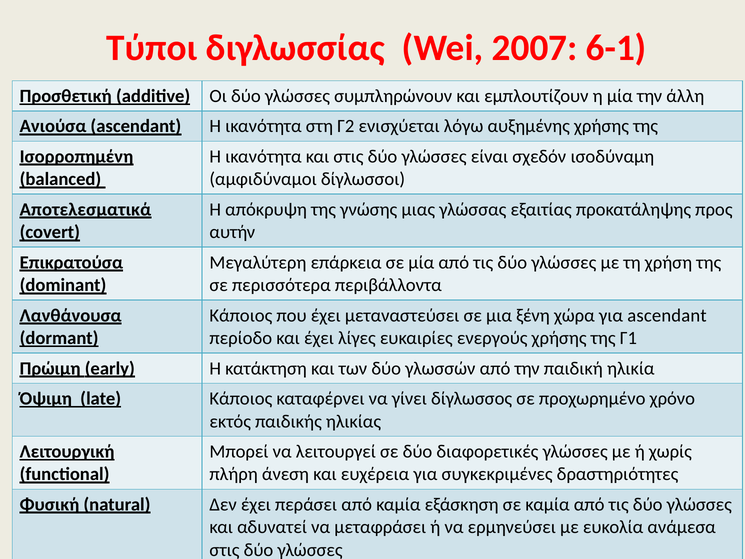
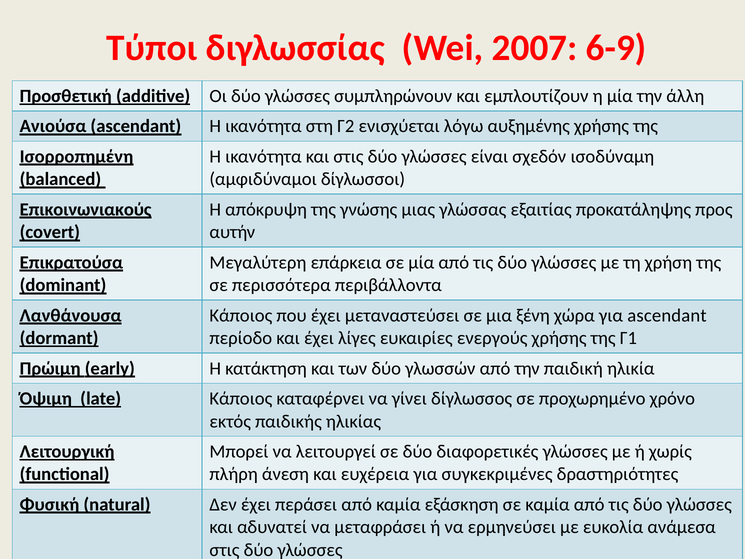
6-1: 6-1 -> 6-9 (616, 48)
Αποτελεσματικά: Αποτελεσματικά -> Επικοινωνιακούς (86, 209)
